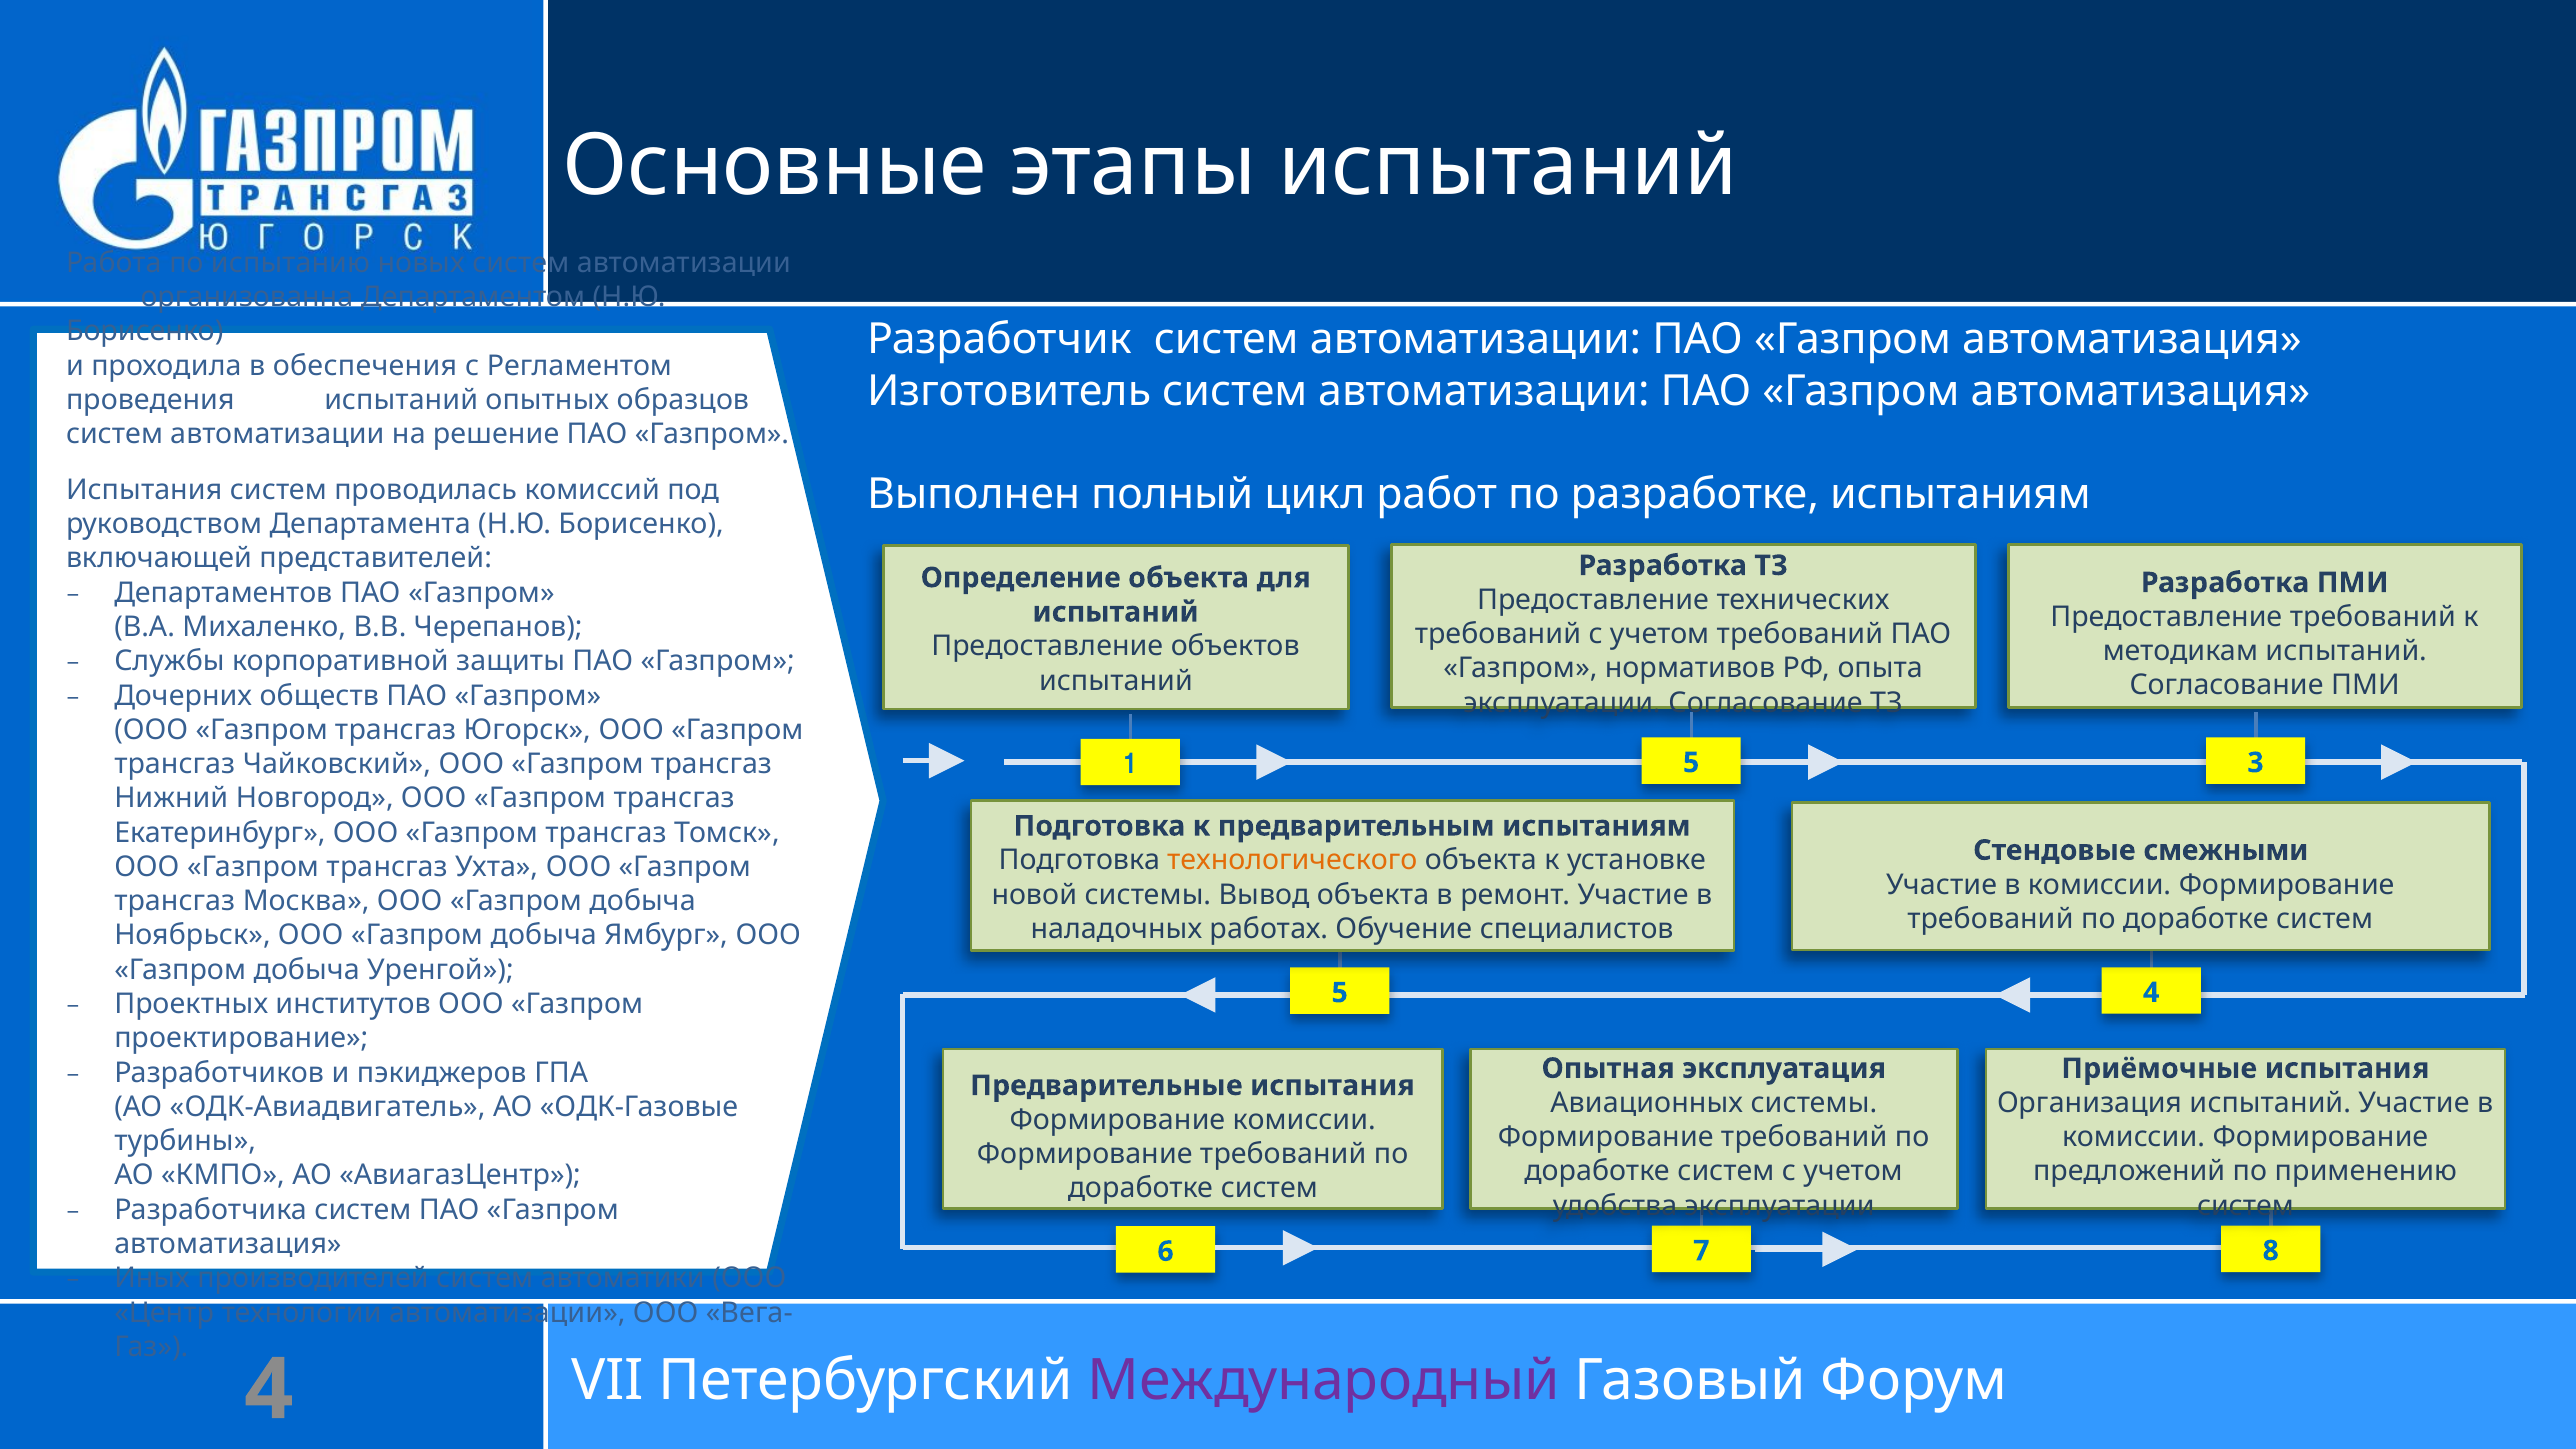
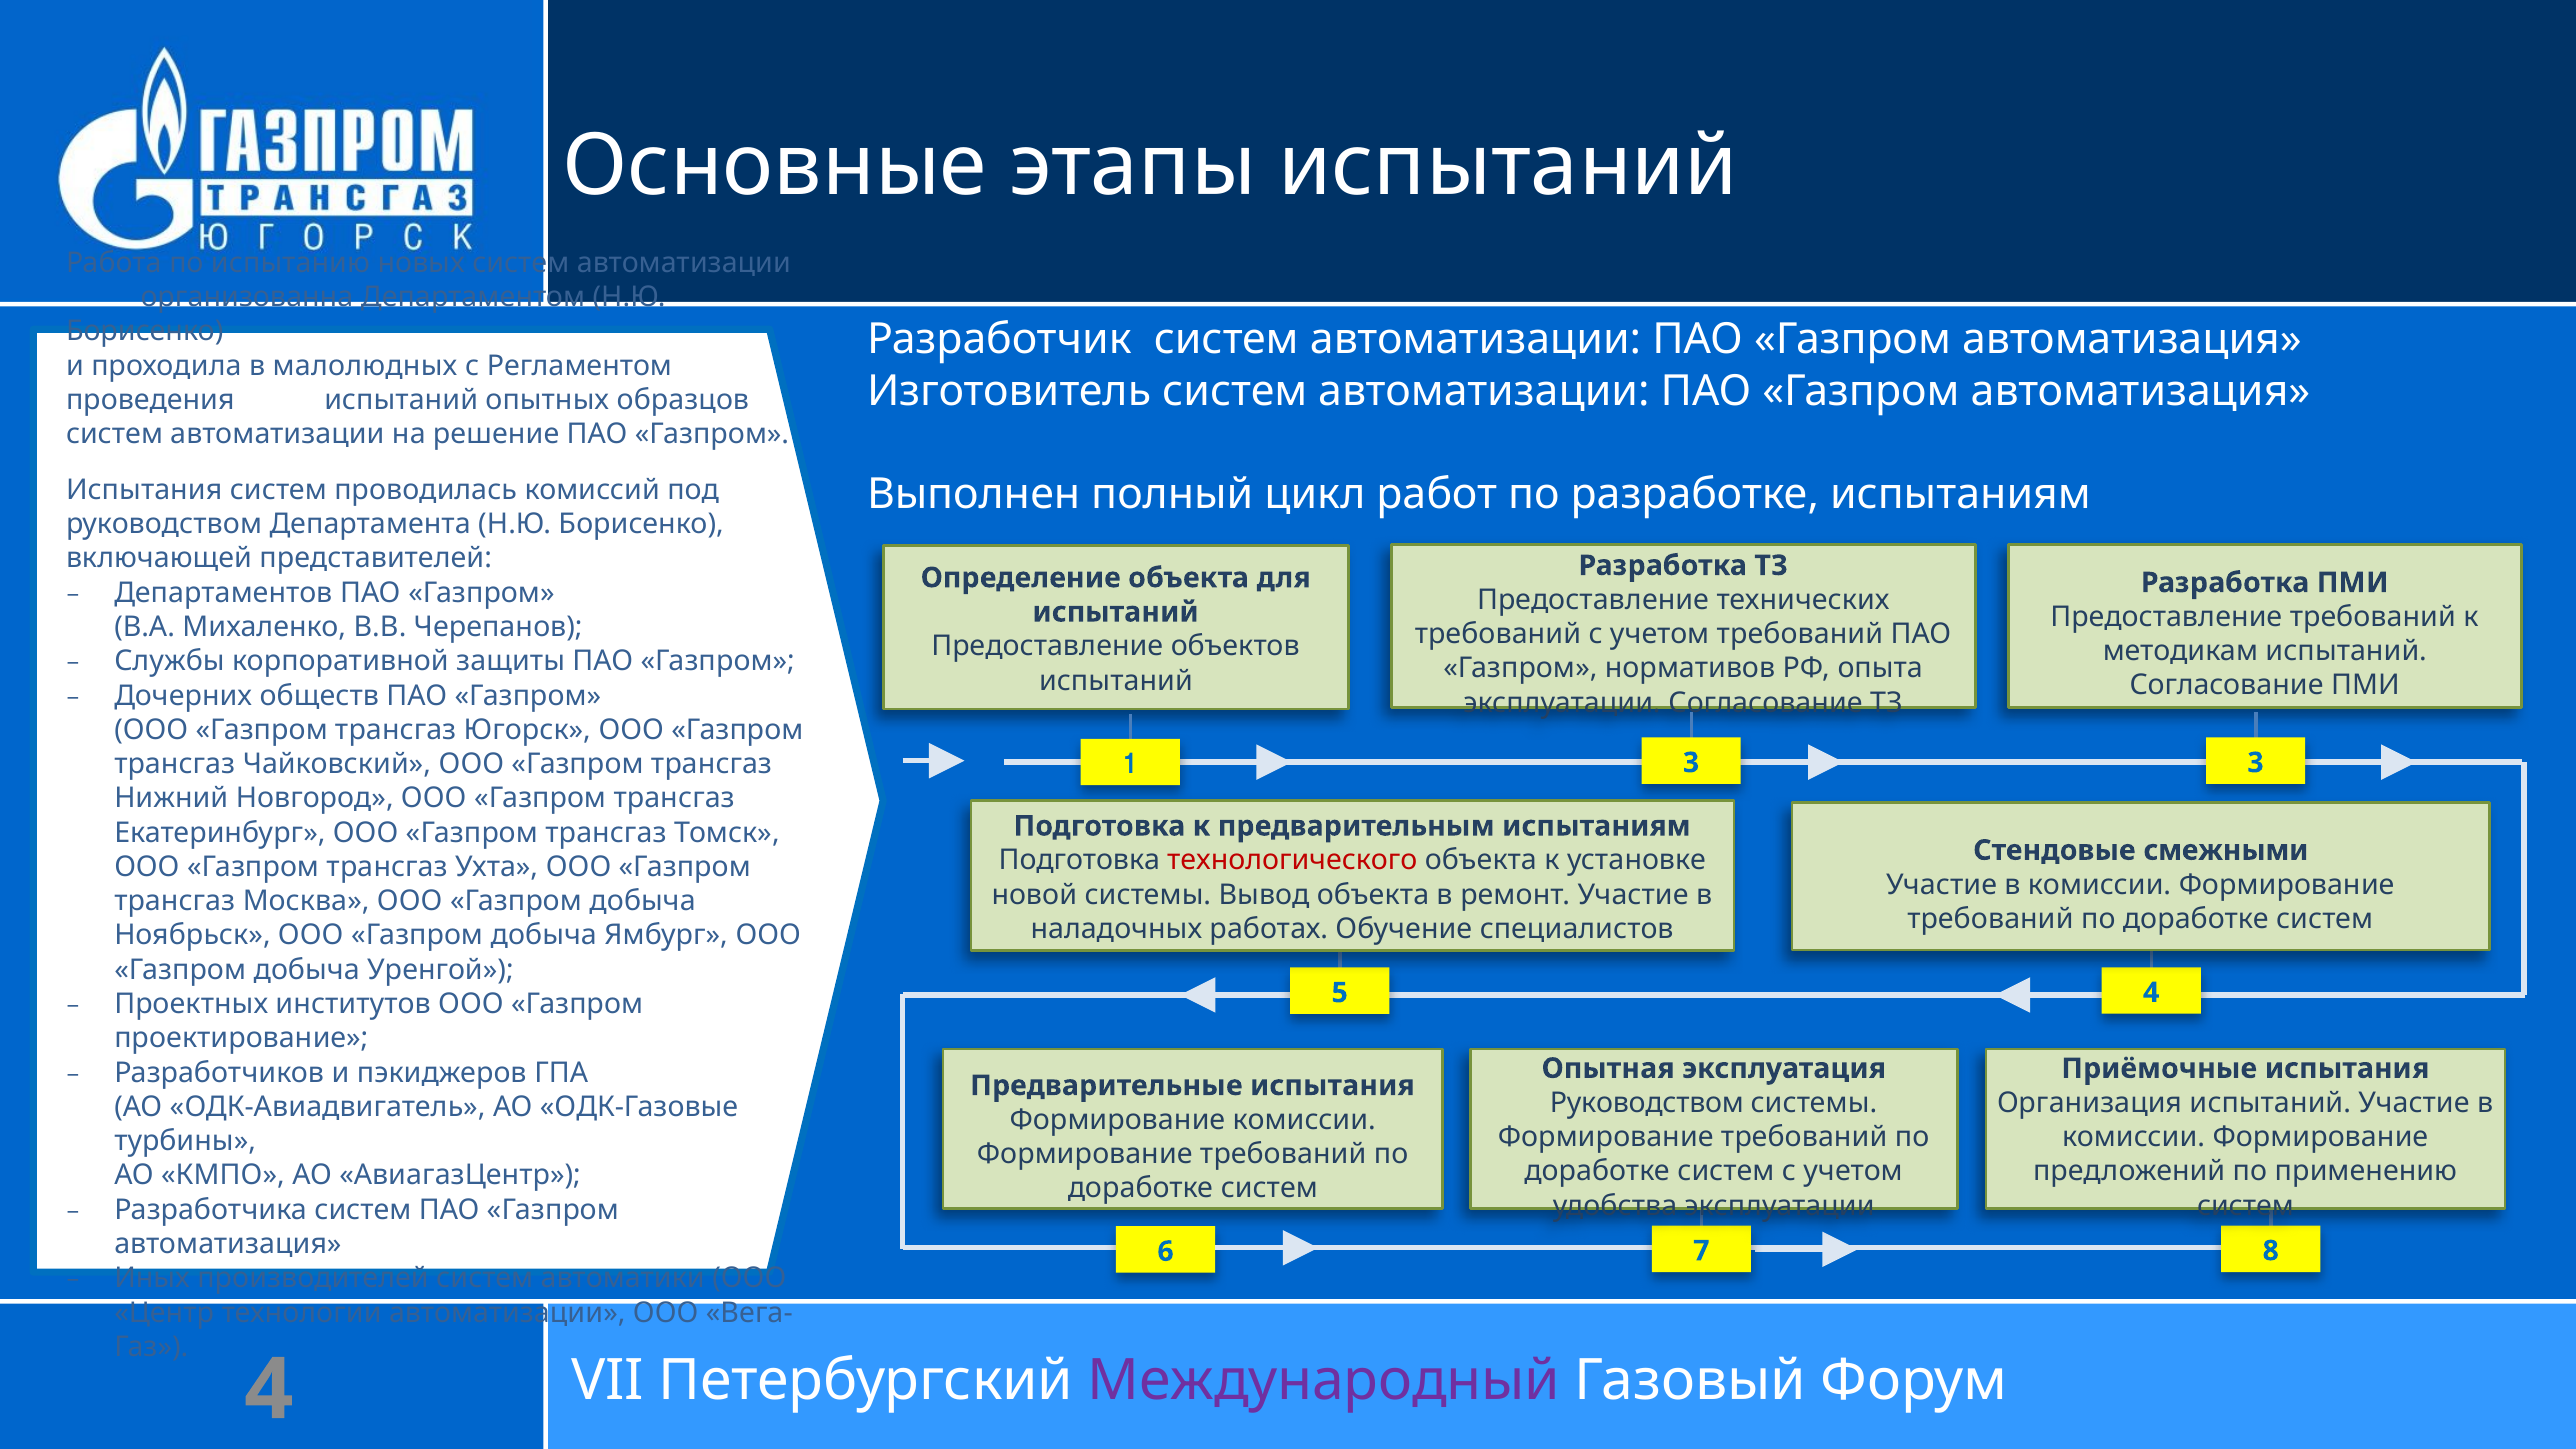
обеспечения: обеспечения -> малолюдных (365, 366)
1 5: 5 -> 3 (1691, 763)
технологического colour: orange -> red (1292, 860)
Авиационных: Авиационных -> Руководством (1647, 1103)
